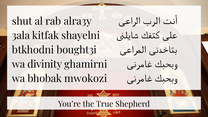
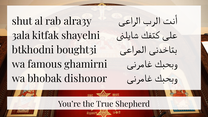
divinity: divinity -> famous (45, 64)
mwokozi: mwokozi -> dishonor (86, 79)
